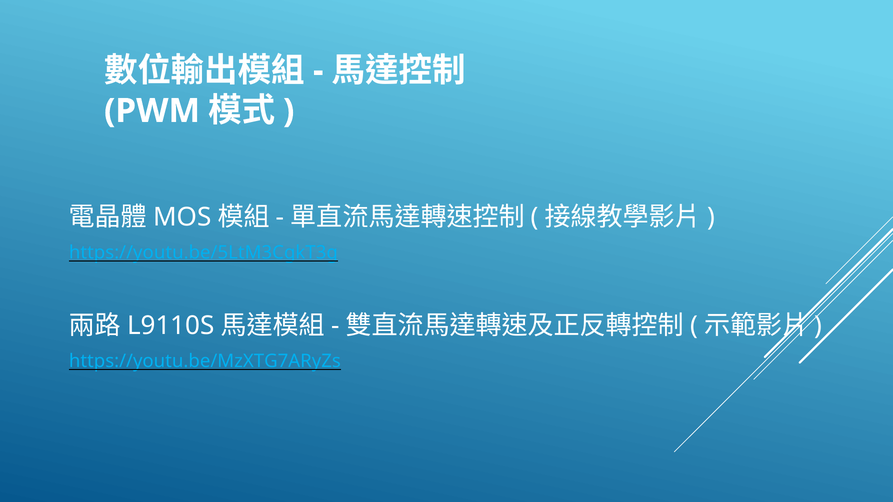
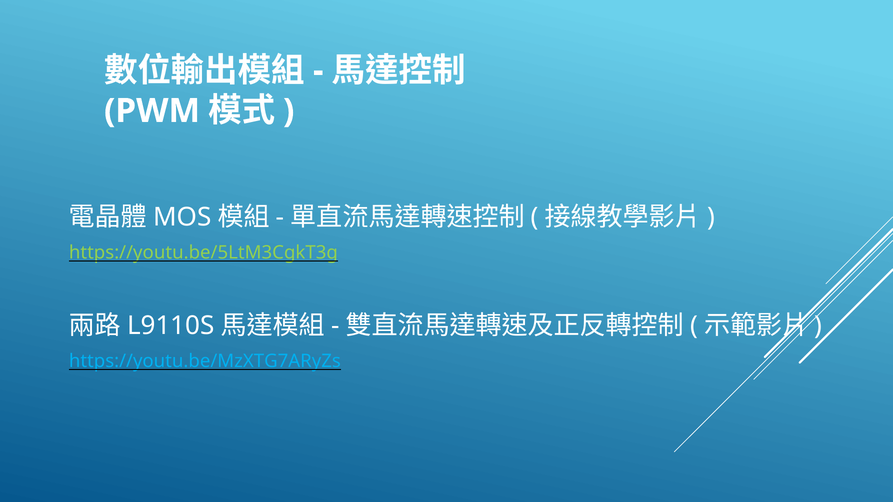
https://youtu.be/5LtM3CgkT3g colour: light blue -> light green (203, 253)
